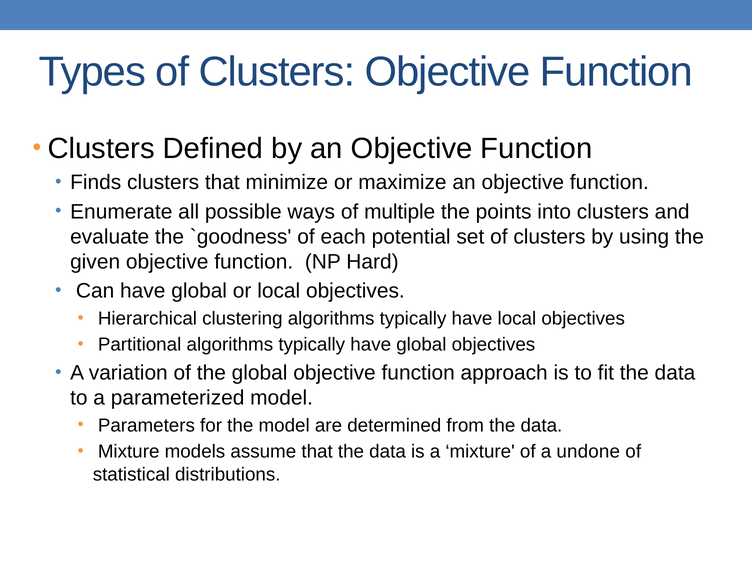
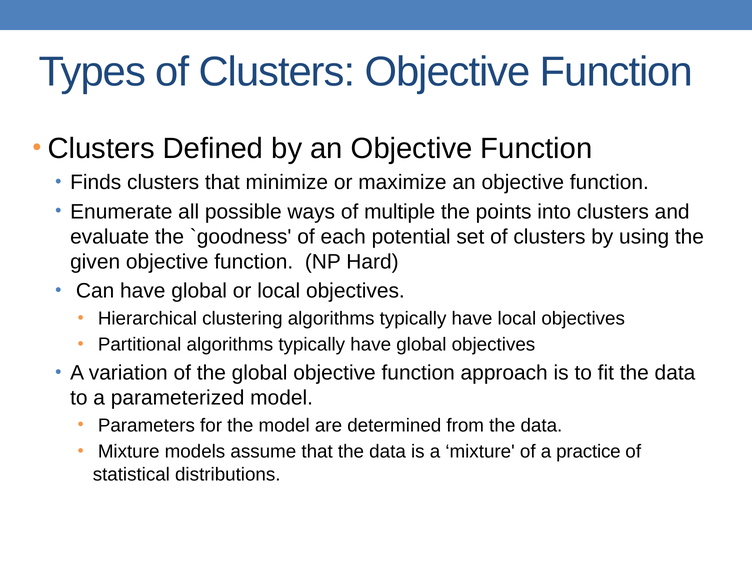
undone: undone -> practice (588, 452)
